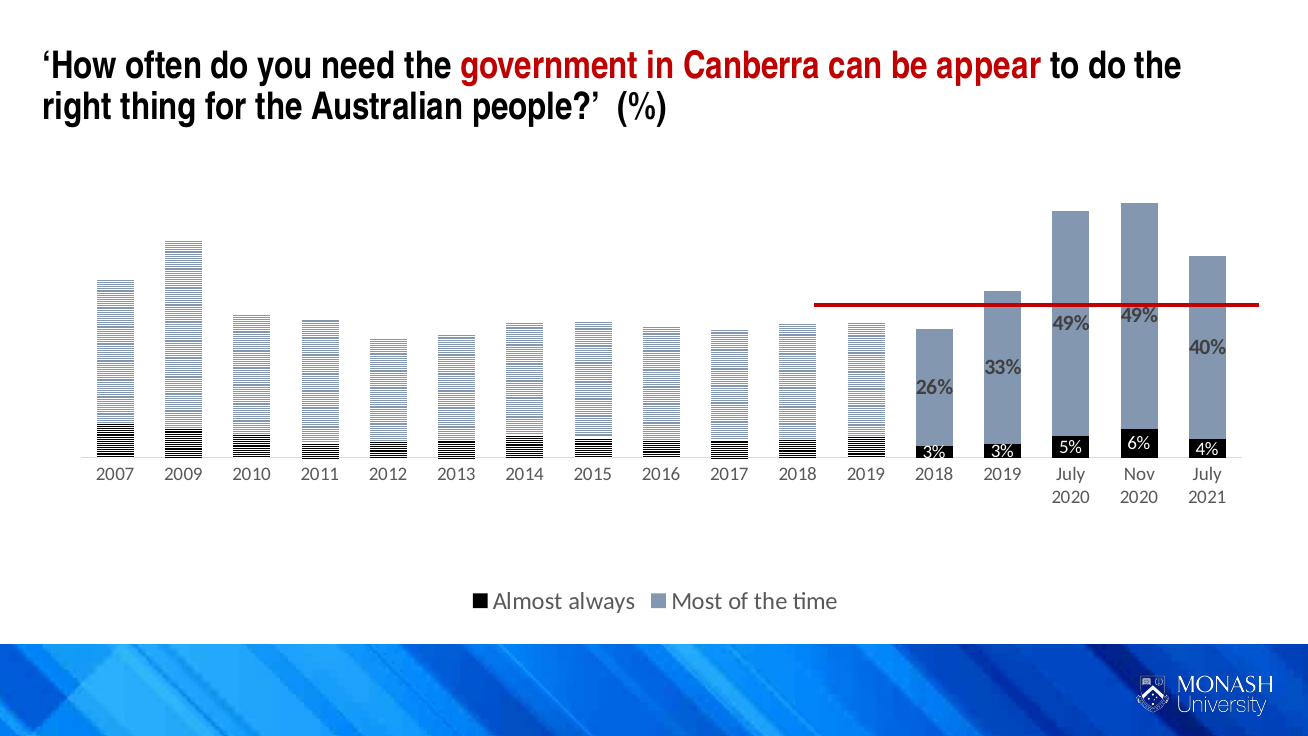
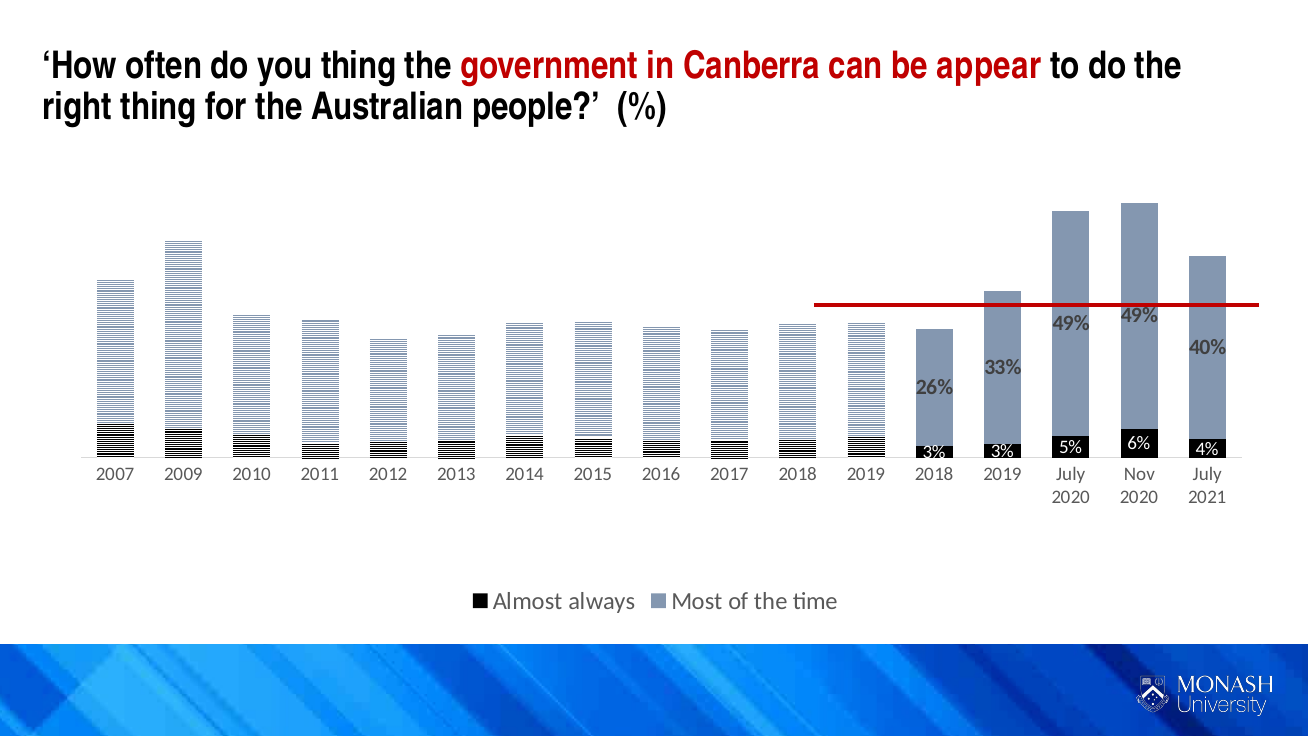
you need: need -> thing (359, 66)
